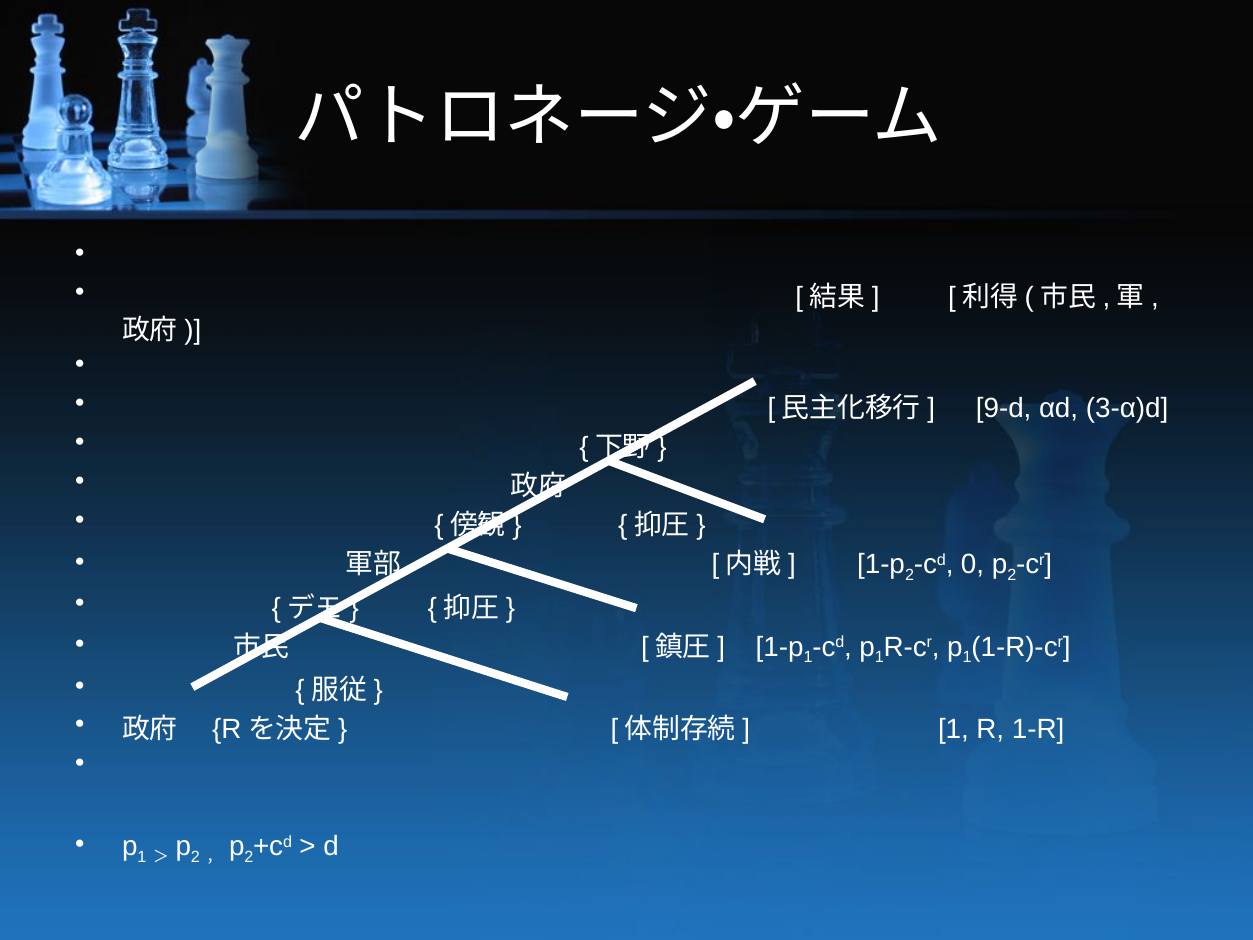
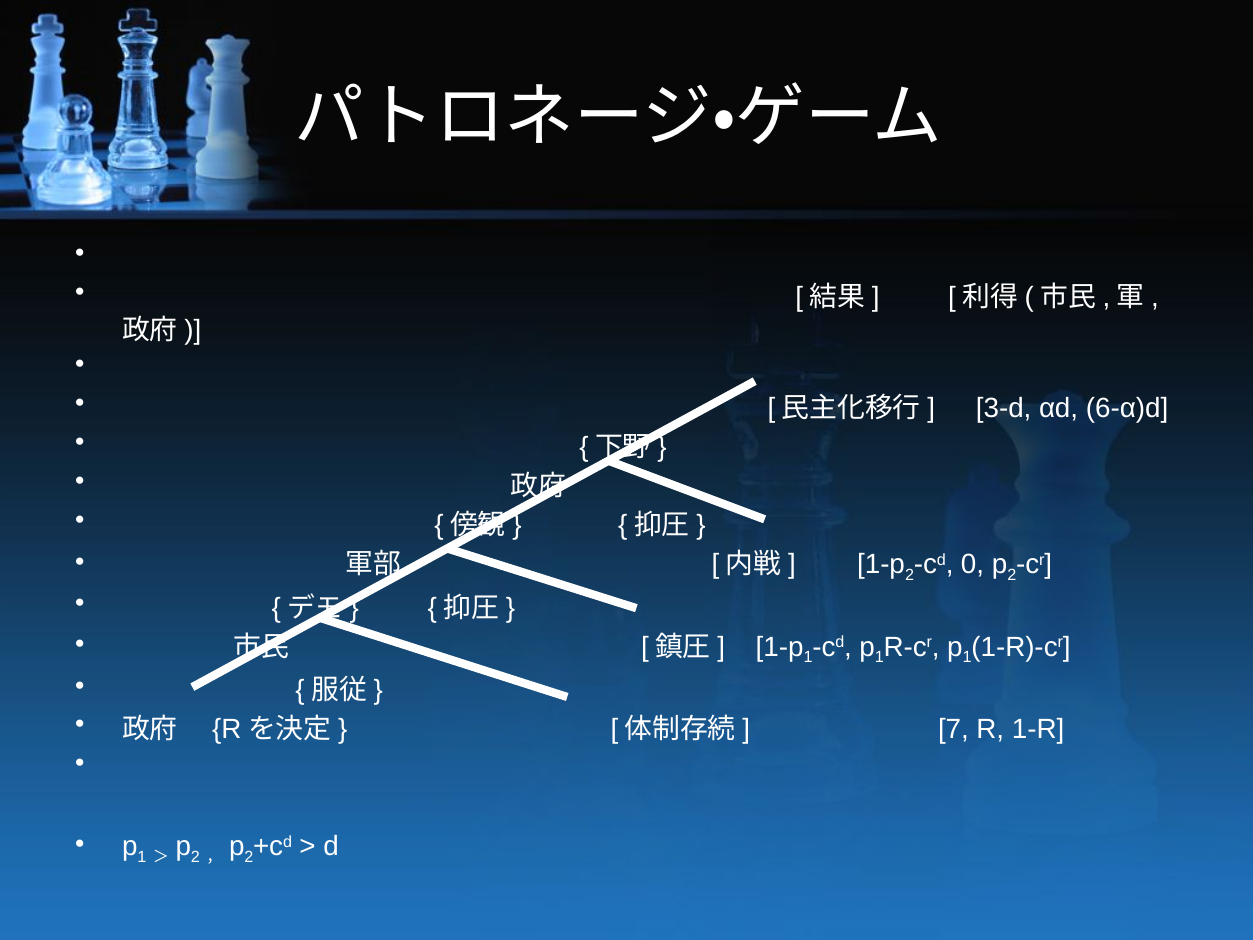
9-d: 9-d -> 3-d (1004, 408)
3-α)d: 3-α)d -> 6-α)d (1127, 408)
1: 1 -> 7 (953, 729)
